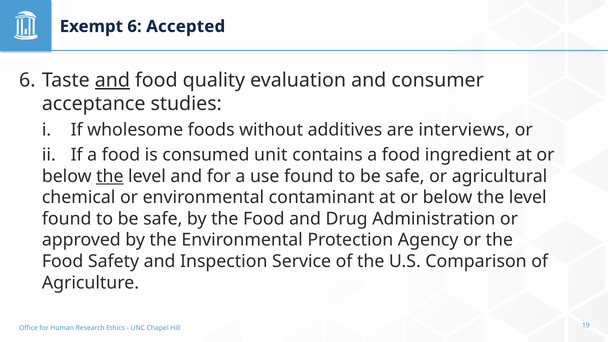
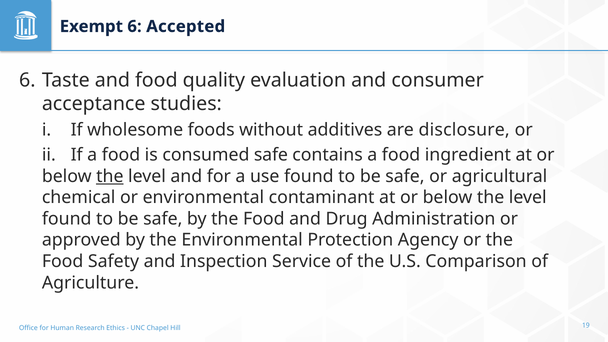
and underline: present -> none (112, 80)
interviews: interviews -> disclosure (464, 130)
consumed unit: unit -> safe (271, 155)
